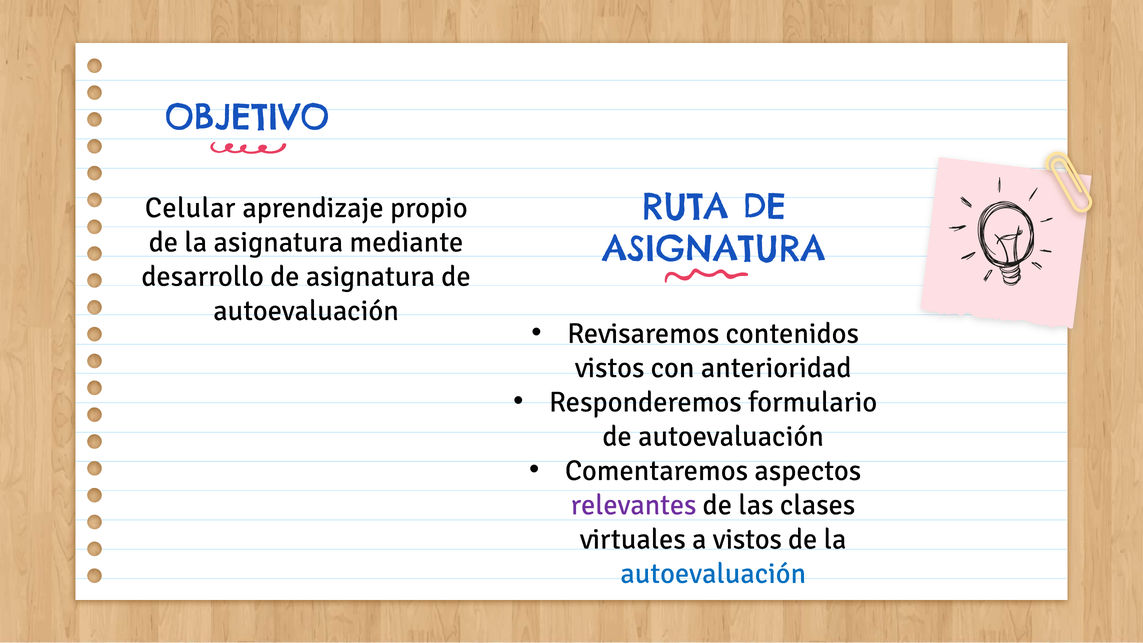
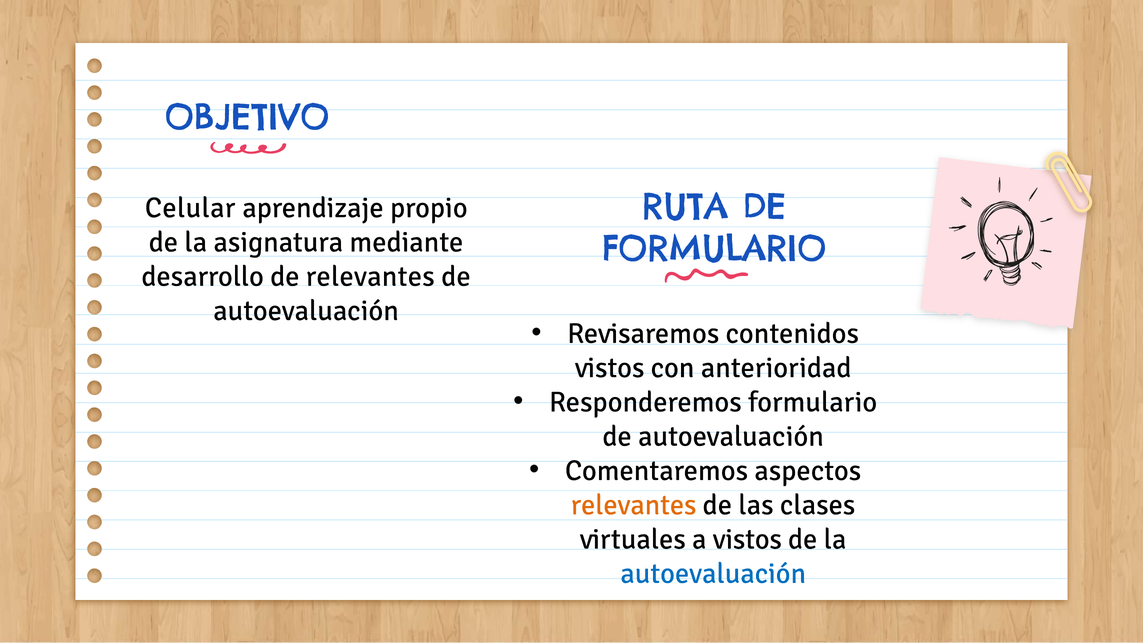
ASIGNATURA: ASIGNATURA -> FORMULARIO (714, 249)
desarrollo de asignatura: asignatura -> relevantes (370, 276)
relevantes colour: purple -> orange (634, 505)
